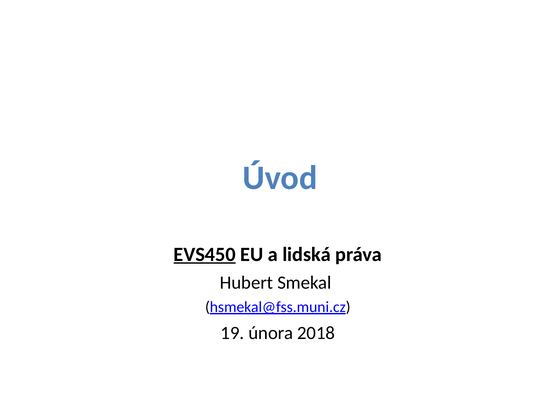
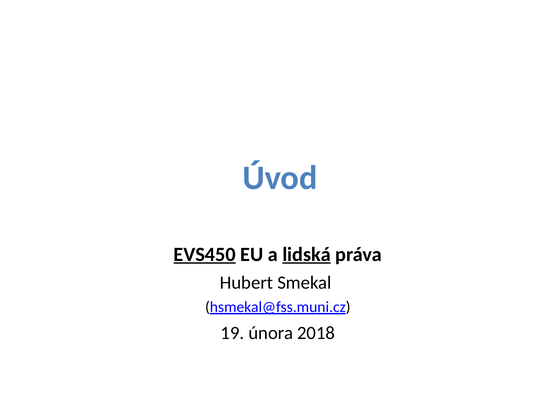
lidská underline: none -> present (307, 254)
